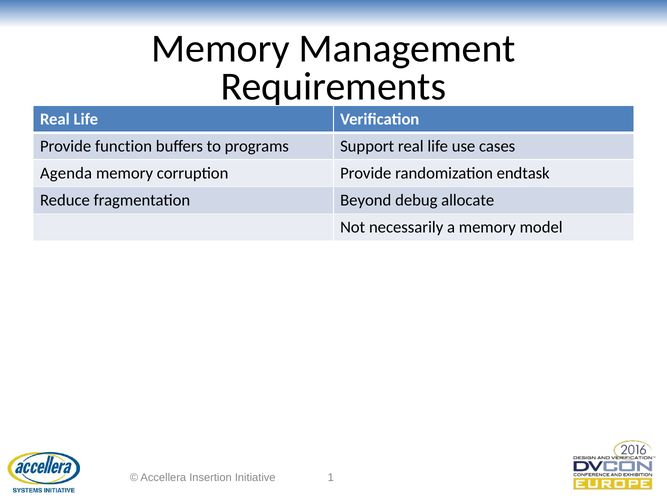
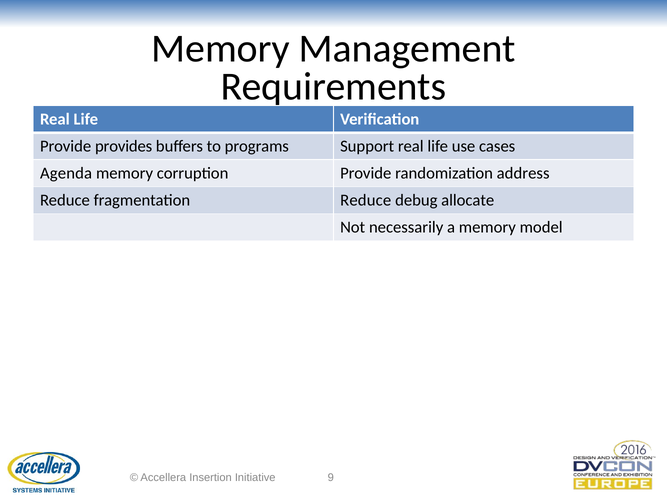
function: function -> provides (124, 146)
endtask: endtask -> address (523, 173)
fragmentation Beyond: Beyond -> Reduce (366, 200)
1: 1 -> 9 (331, 478)
